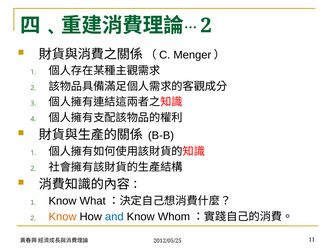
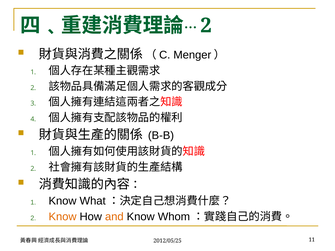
and colour: blue -> orange (114, 217)
